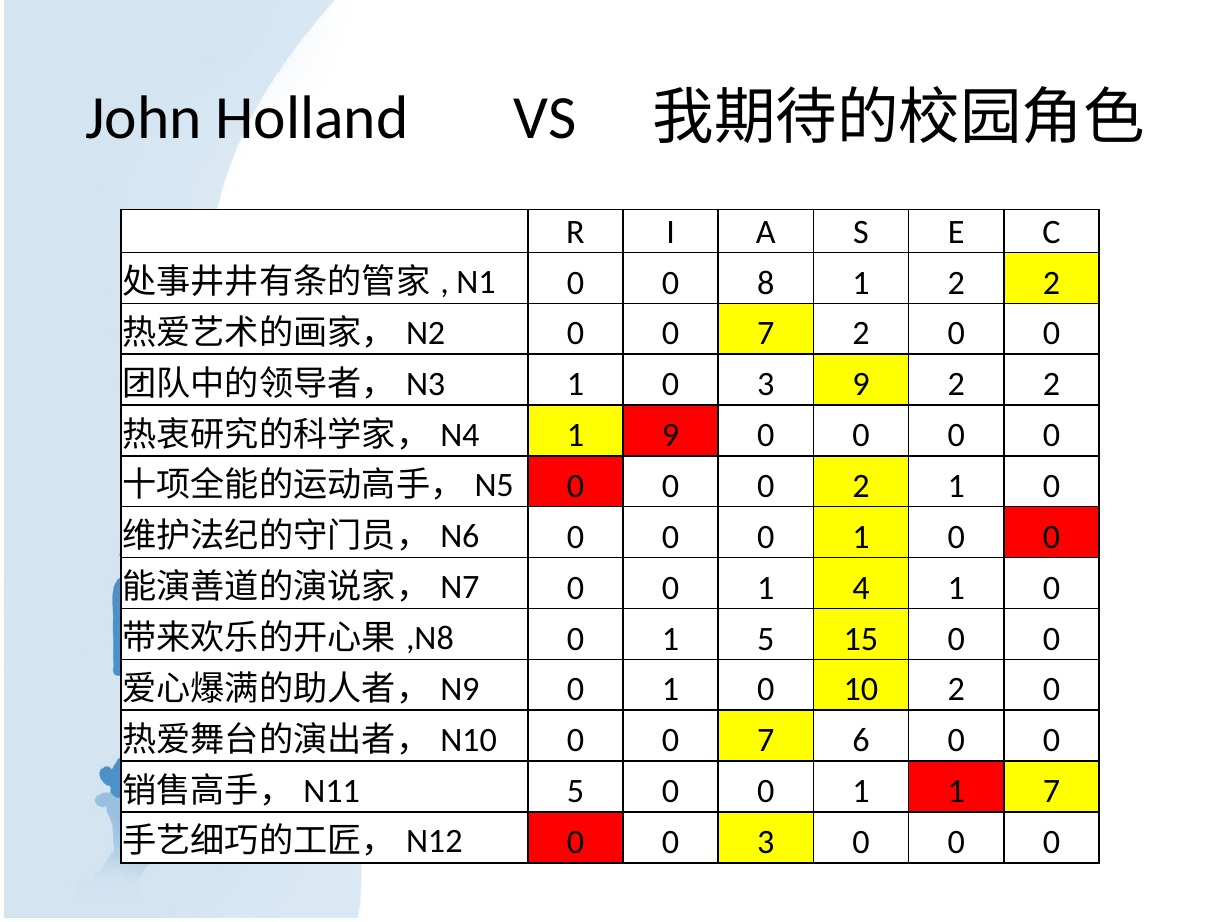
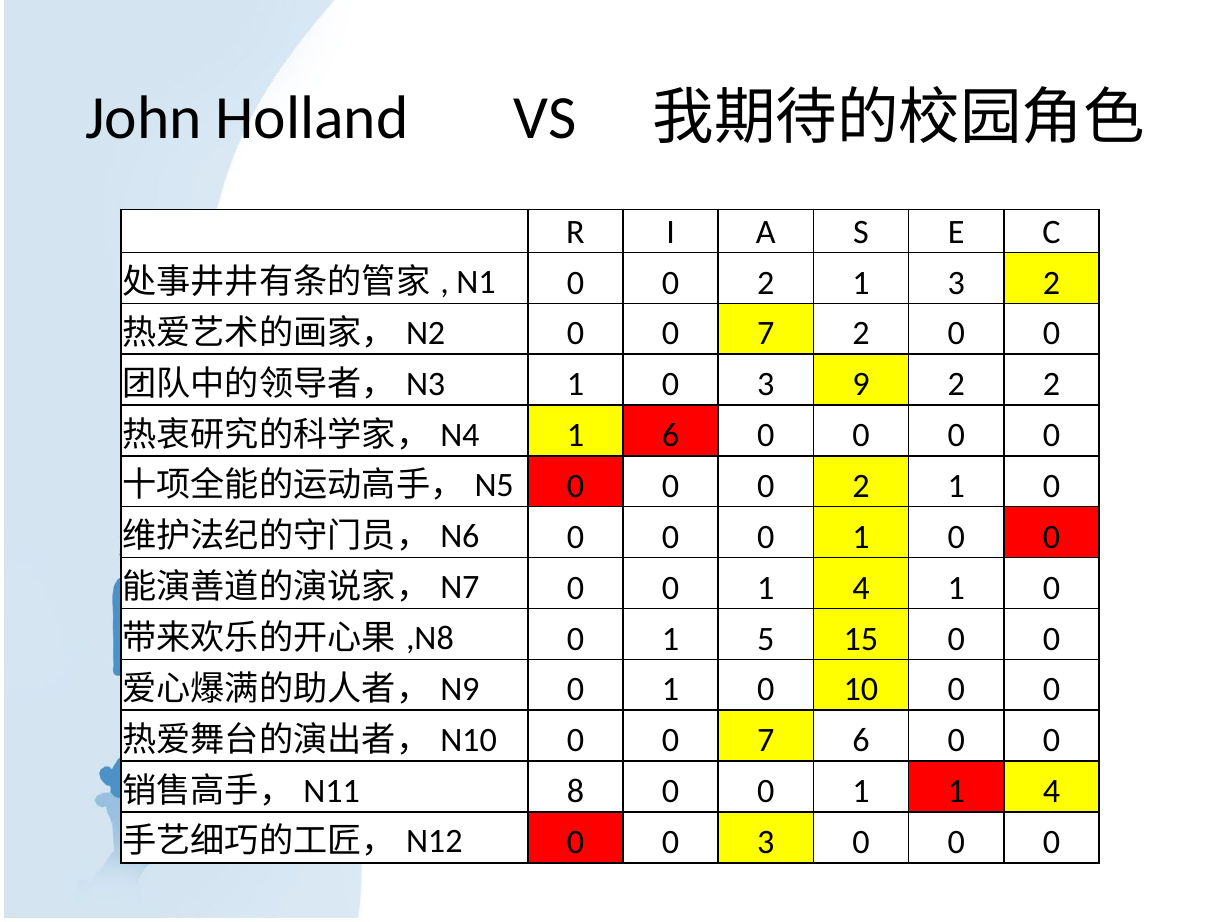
N1 0 0 8: 8 -> 2 (766, 283)
1 2: 2 -> 3 (956, 283)
1 9: 9 -> 6 (671, 436)
10 2: 2 -> 0 (956, 690)
5: 5 -> 8 (575, 792)
1 1 7: 7 -> 4 (1051, 792)
